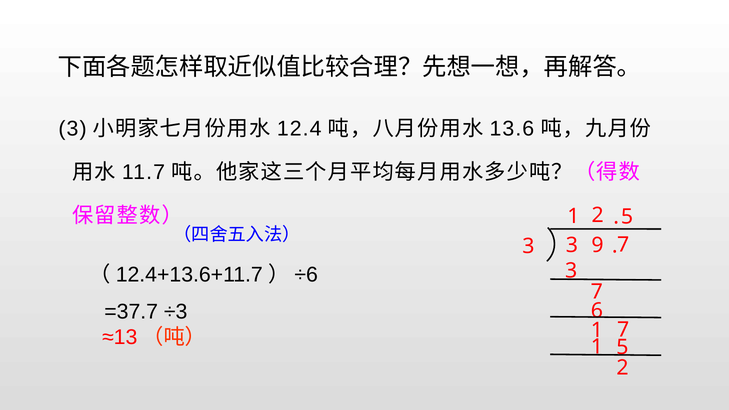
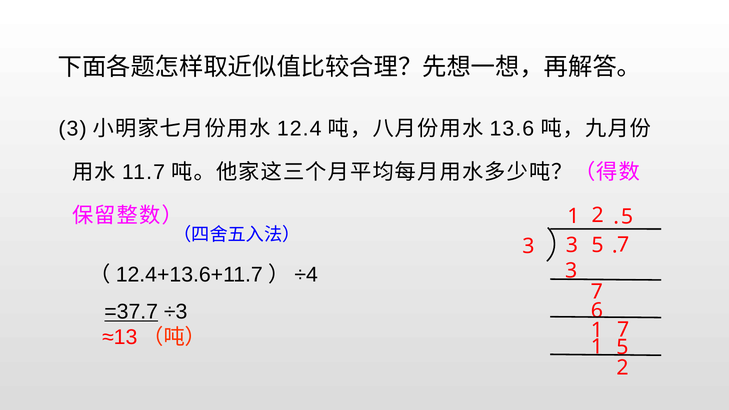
3 9: 9 -> 5 (597, 245)
÷6: ÷6 -> ÷4 (306, 275)
=37.7 underline: none -> present (131, 312)
